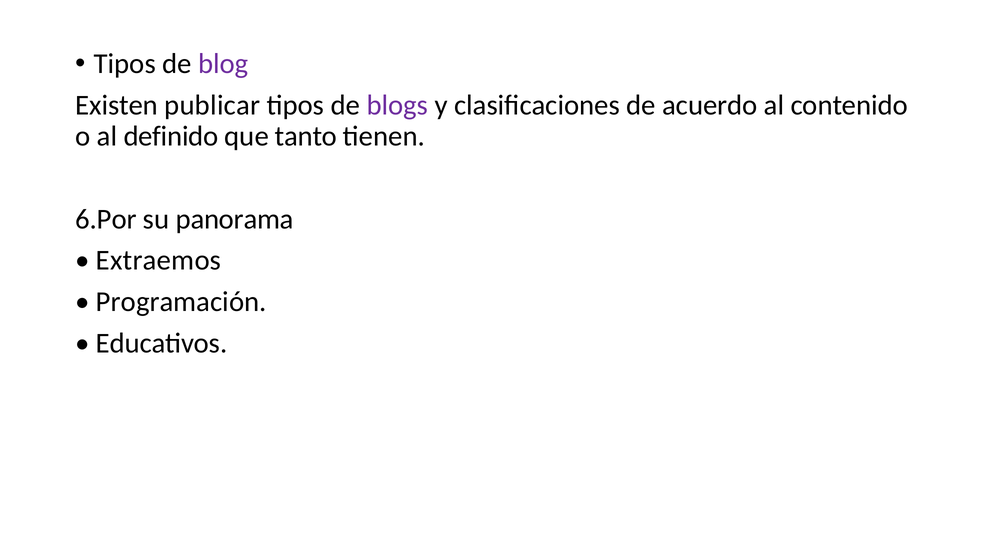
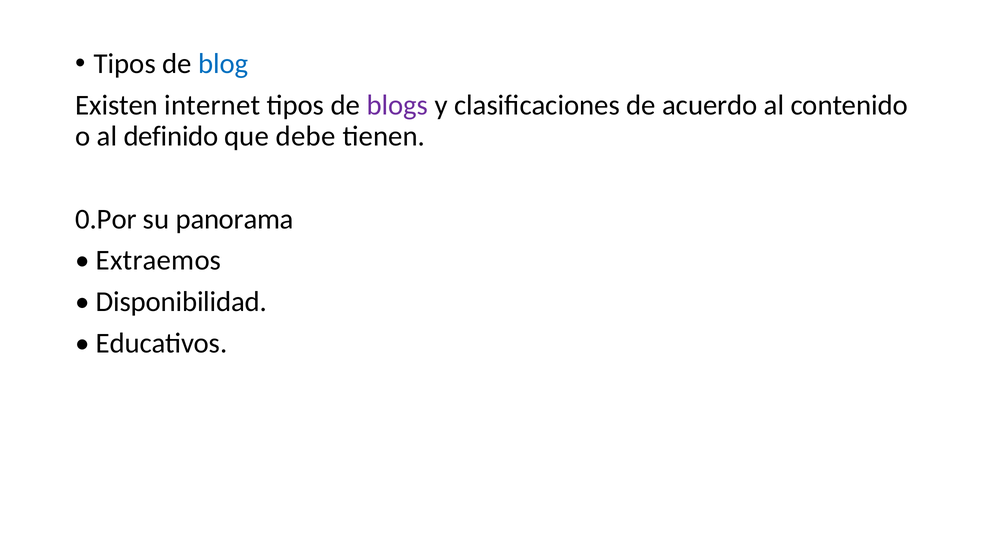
blog colour: purple -> blue (223, 64)
publicar: publicar -> internet (212, 105)
tanto: tanto -> debe (306, 136)
6.Por: 6.Por -> 0.Por (106, 219)
Programación: Programación -> Disponibilidad (181, 302)
